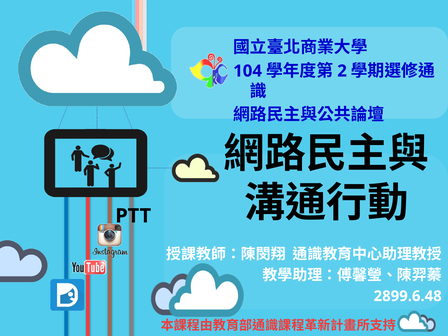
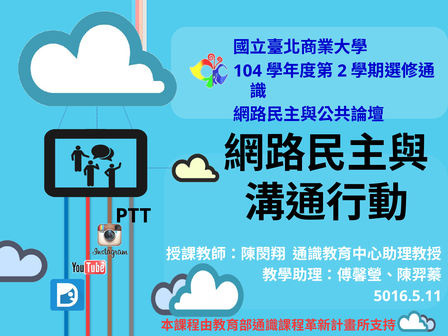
2899.6.48: 2899.6.48 -> 5016.5.11 (408, 296)
